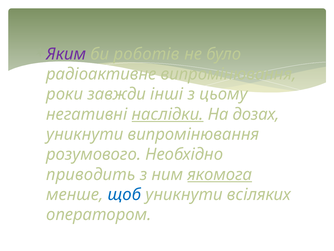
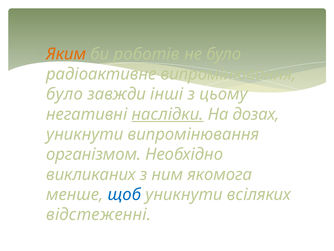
Яким colour: purple -> orange (66, 54)
роки: роки -> було (65, 94)
розумового: розумового -> організмом (94, 154)
приводить: приводить -> викликаних (91, 174)
якомога underline: present -> none (220, 174)
оператором: оператором -> відстеженні (99, 214)
